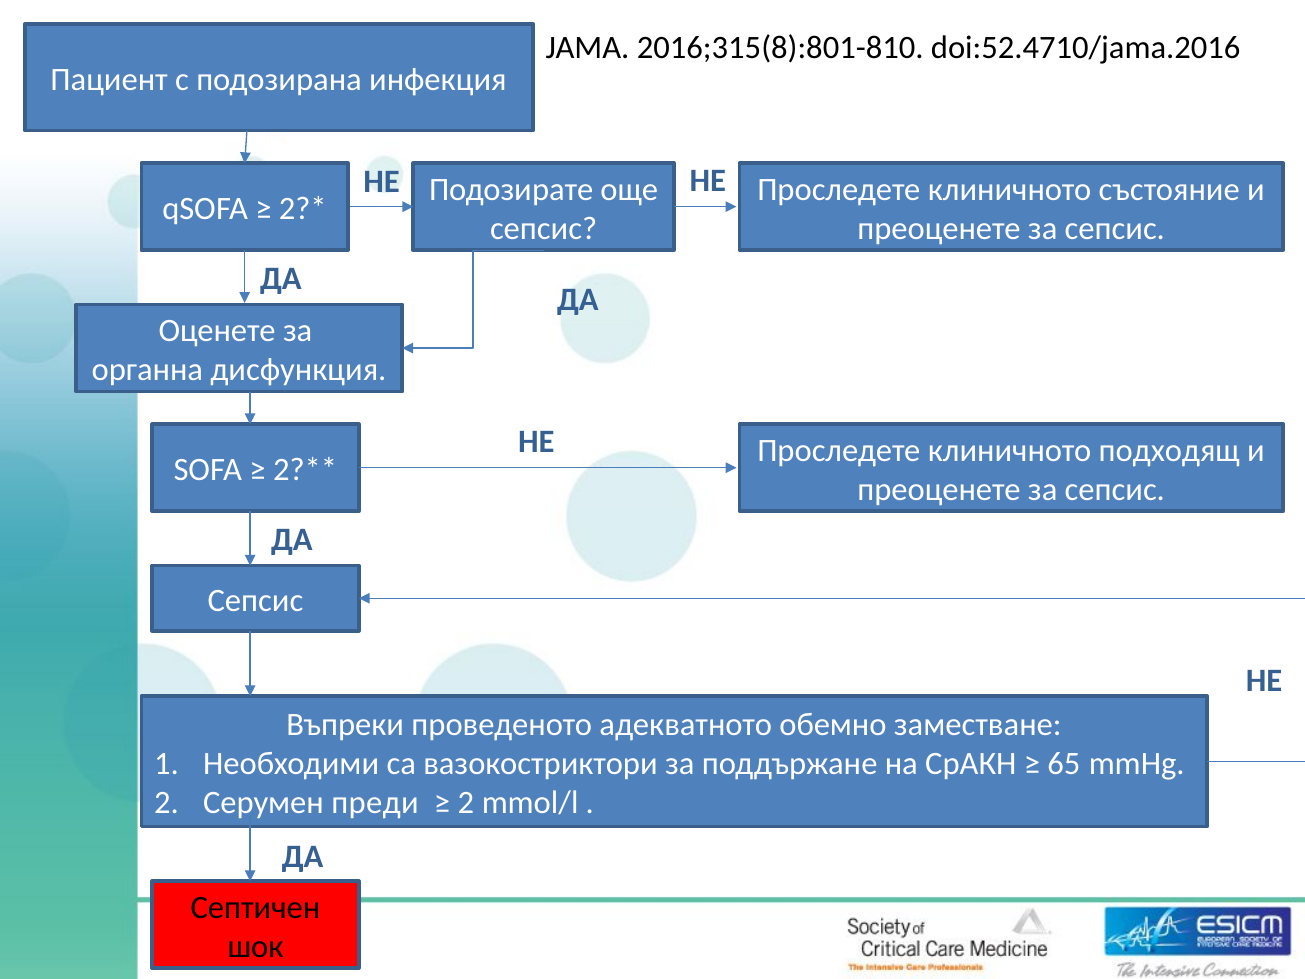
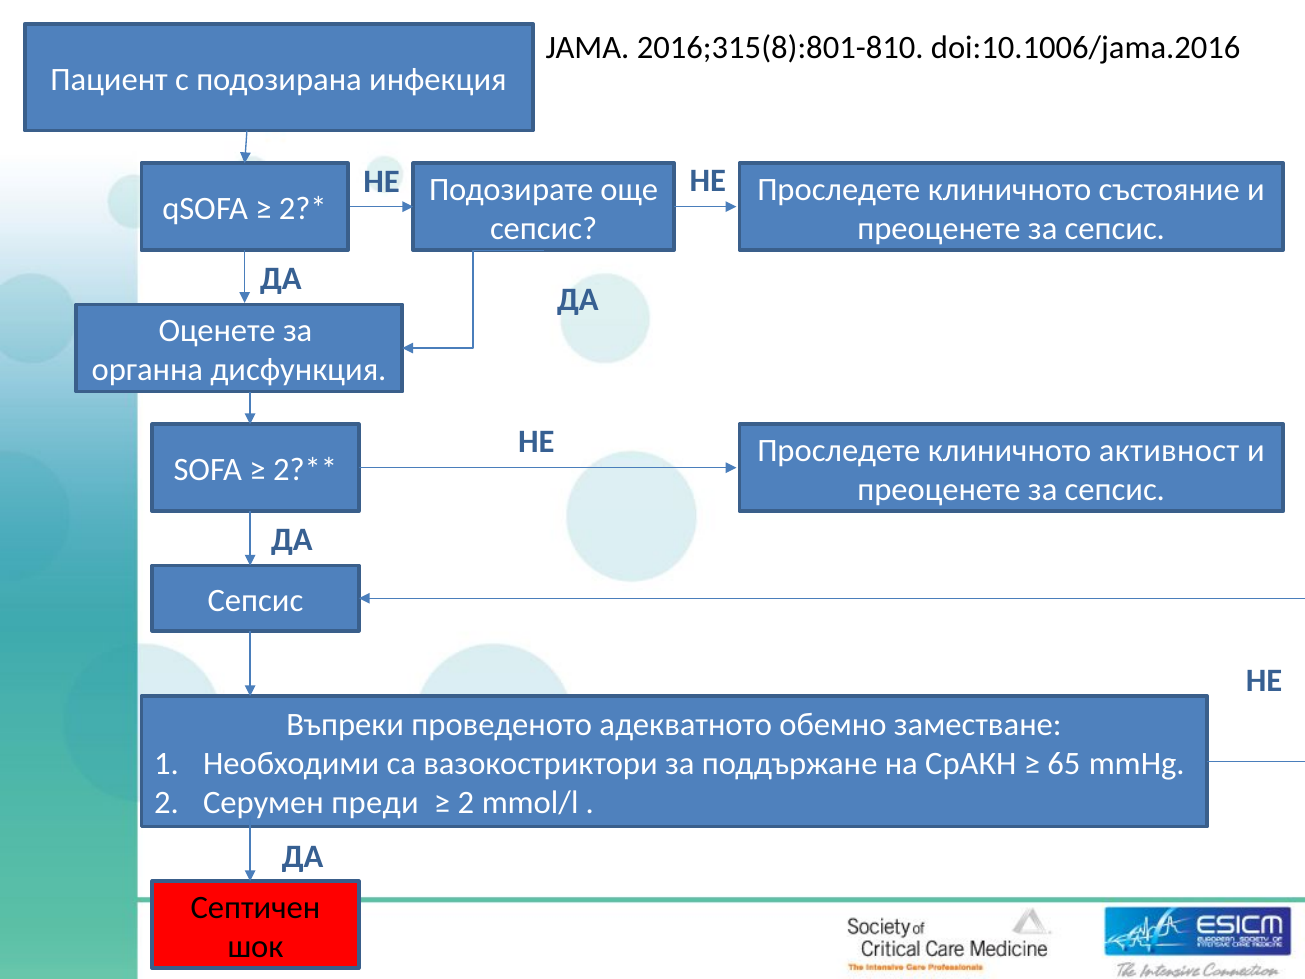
doi:52.4710/jama.2016: doi:52.4710/jama.2016 -> doi:10.1006/jama.2016 (1086, 47)
подходящ: подходящ -> активност (1169, 450)
